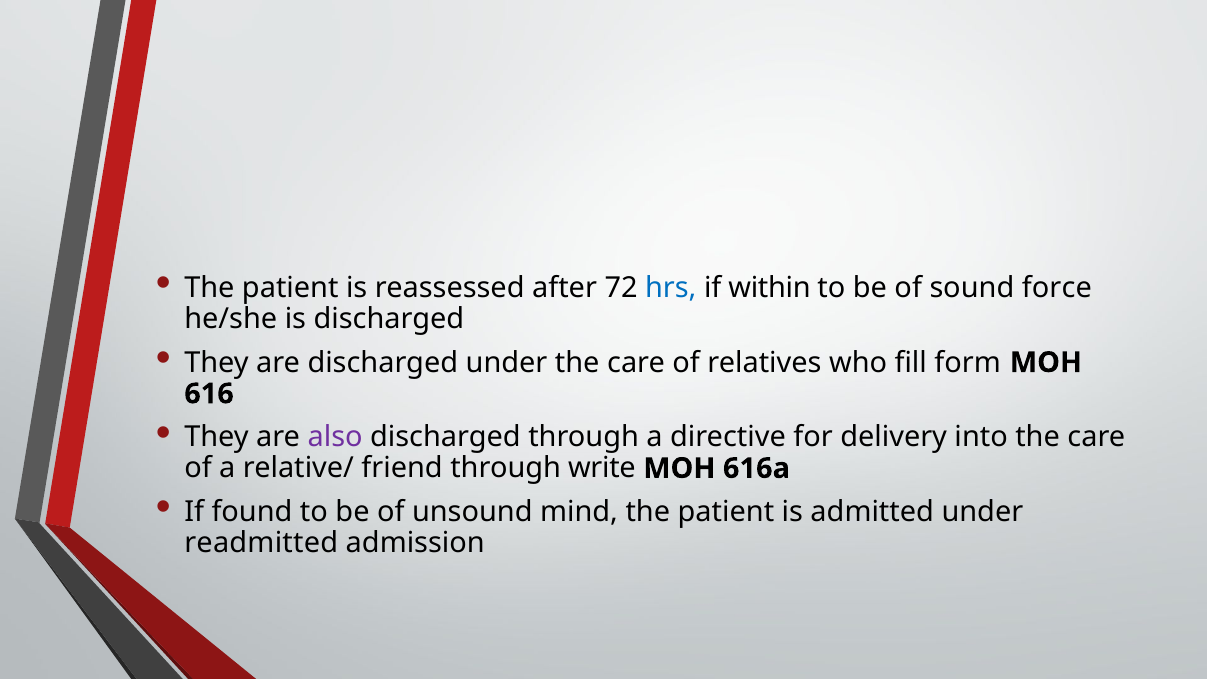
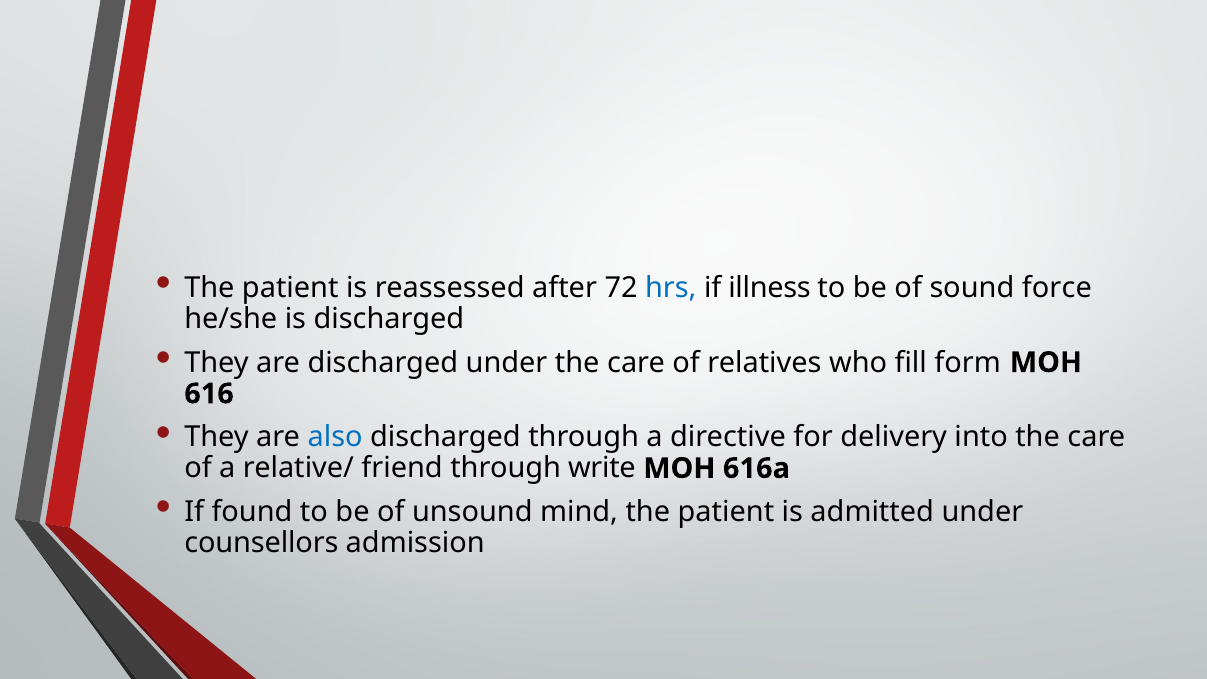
within: within -> illness (770, 288)
also colour: purple -> blue (335, 437)
readmitted: readmitted -> counsellors (261, 543)
